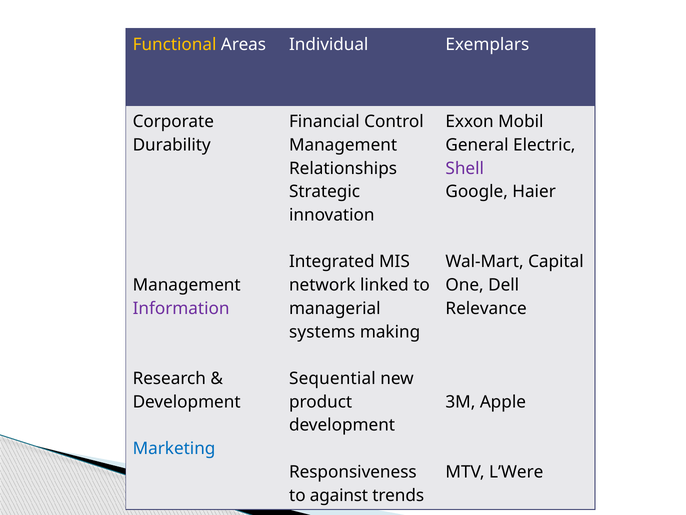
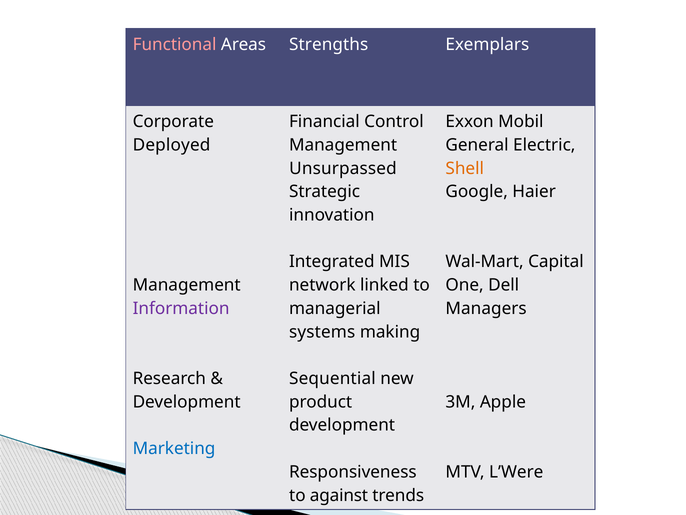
Functional colour: yellow -> pink (175, 45)
Individual: Individual -> Strengths (329, 45)
Durability: Durability -> Deployed (172, 145)
Relationships: Relationships -> Unsurpassed (343, 168)
Shell colour: purple -> orange (465, 168)
Relevance: Relevance -> Managers (486, 308)
